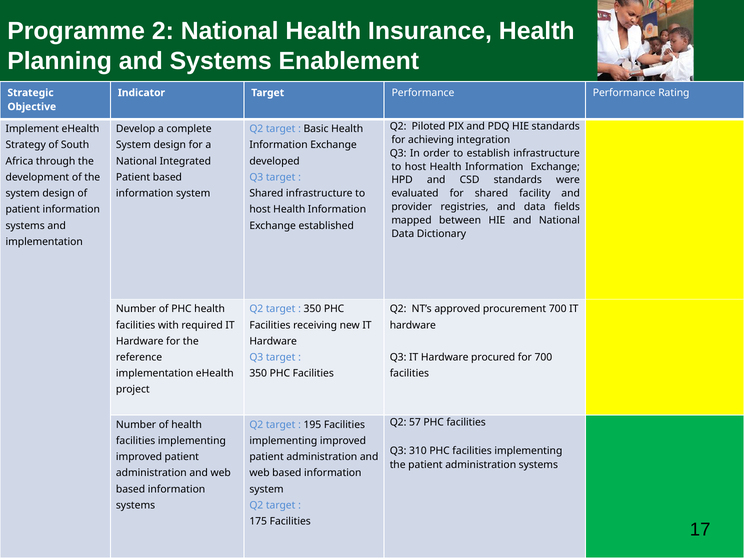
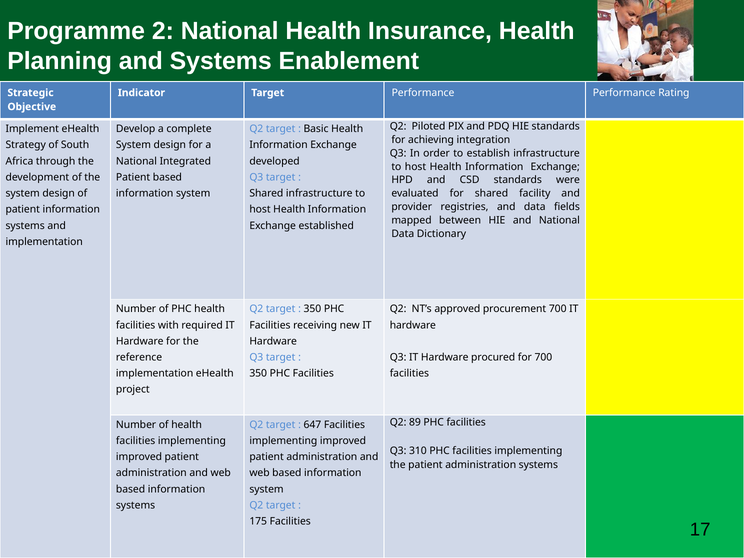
57: 57 -> 89 (415, 423)
195: 195 -> 647 (312, 425)
